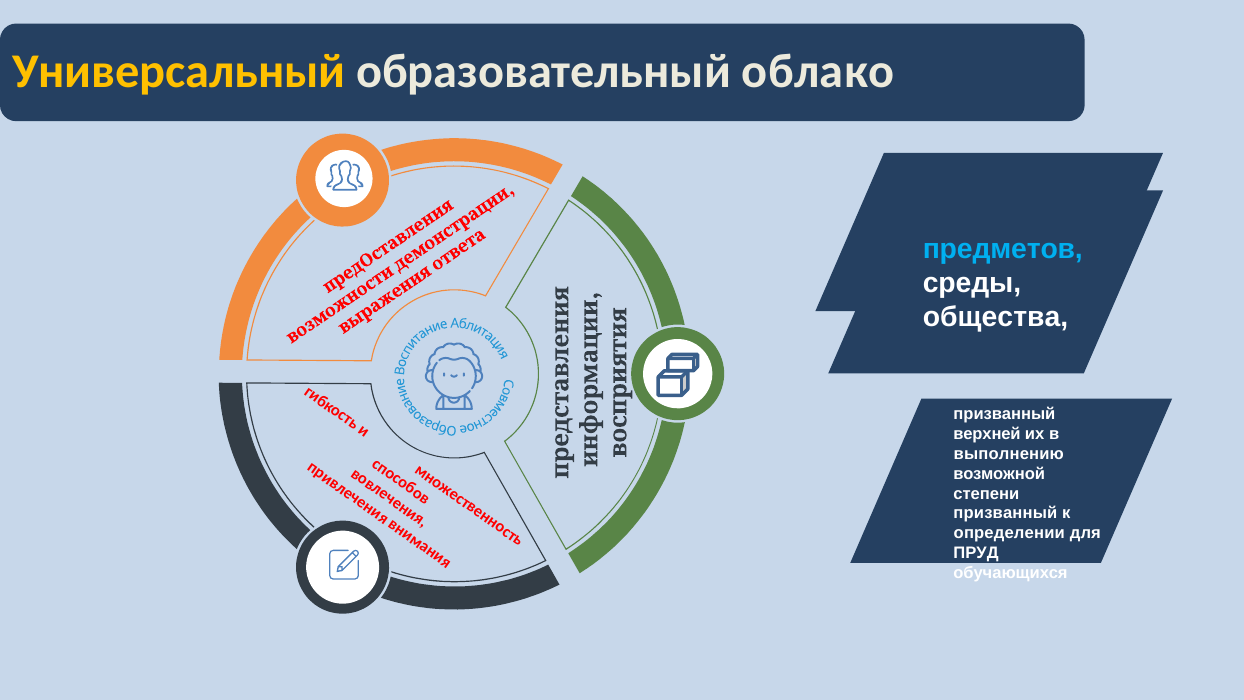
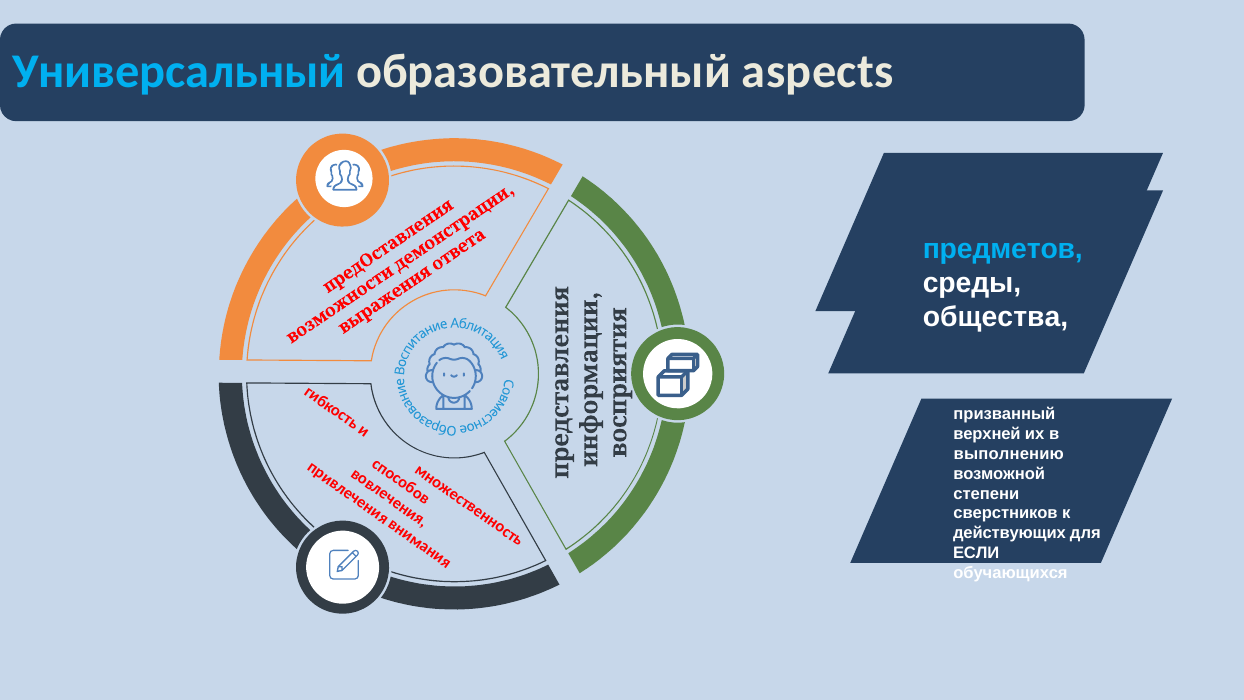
Универсальный colour: yellow -> light blue (179, 71)
облако: облако -> aspects (818, 71)
призванный: призванный -> сверстников (1006, 513)
определении: определении -> действующих (1009, 533)
ПРУД: ПРУД -> ЕСЛИ (976, 553)
